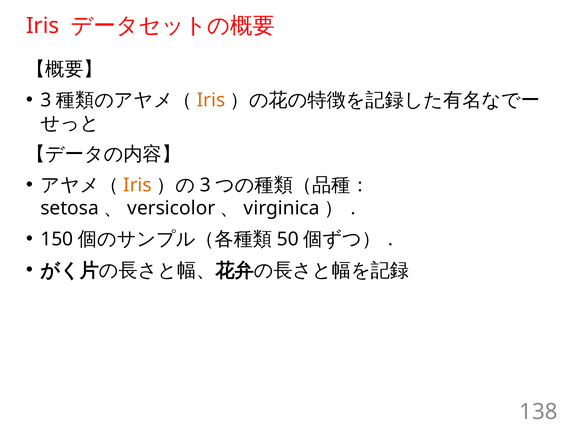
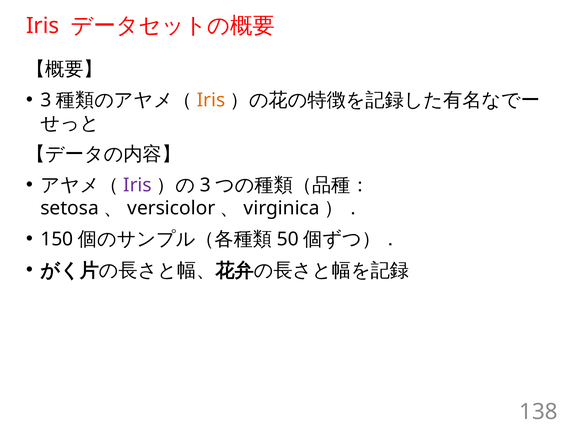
Iris colour: orange -> purple (137, 185)
